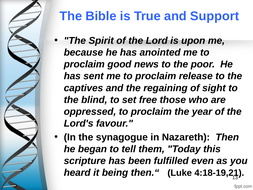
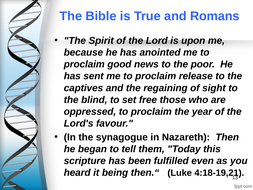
Support: Support -> Romans (215, 16)
